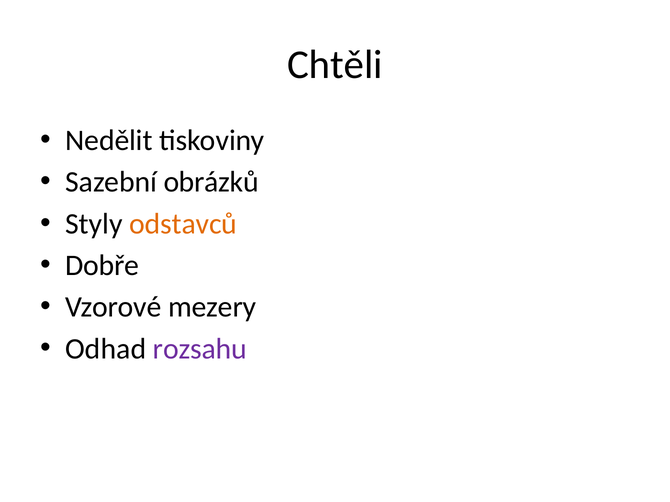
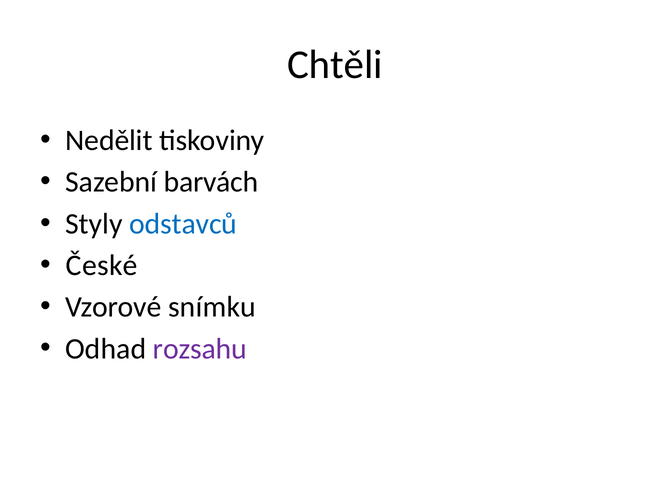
obrázků: obrázků -> barvách (211, 182)
odstavců colour: orange -> blue (183, 224)
Dobře: Dobře -> České (102, 266)
mezery: mezery -> snímku (212, 307)
